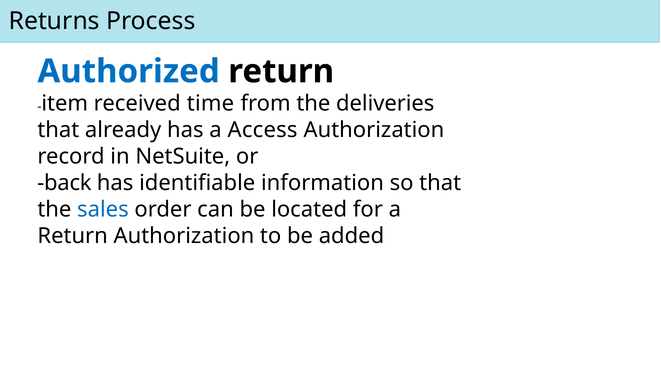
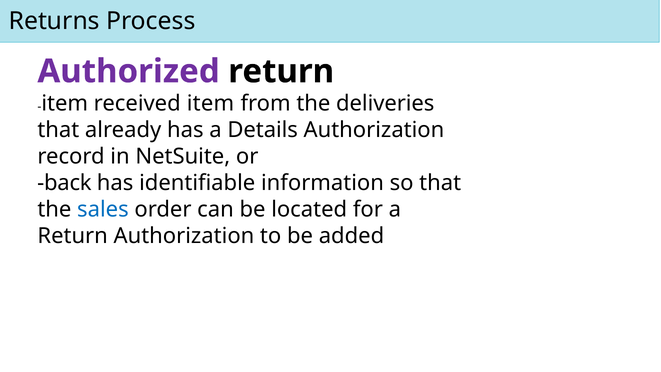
Authorized colour: blue -> purple (129, 71)
received time: time -> item (211, 104)
Access: Access -> Details (263, 130)
